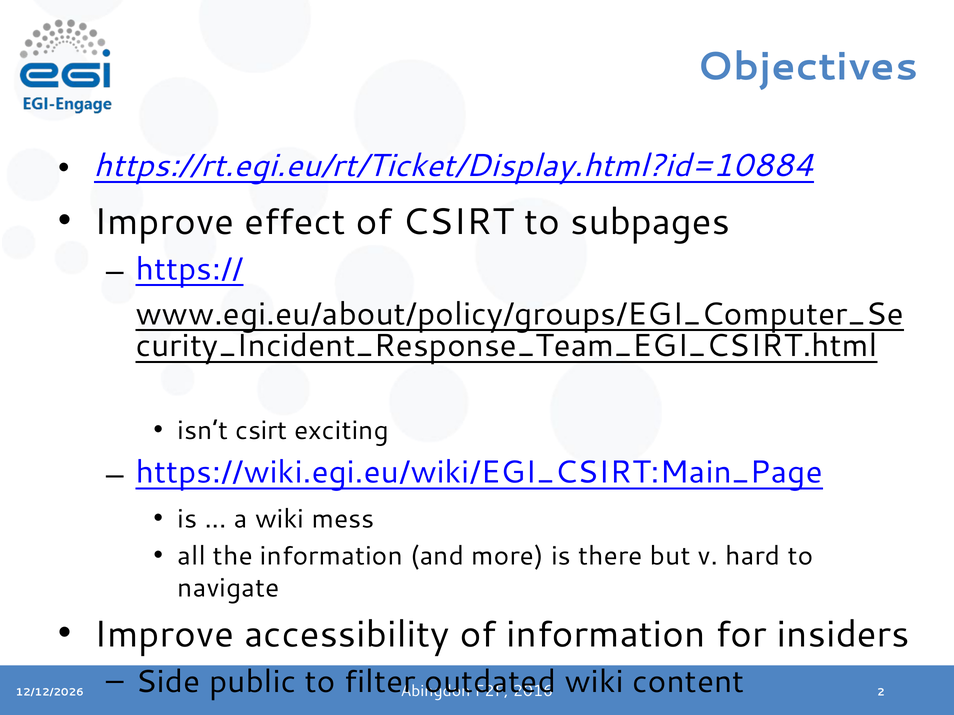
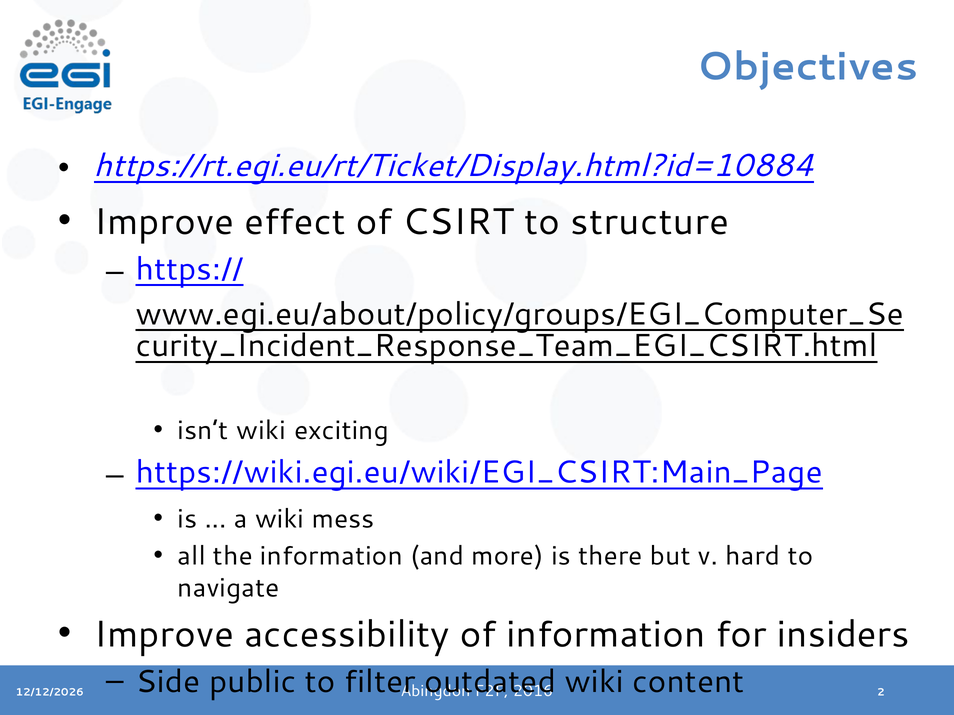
subpages: subpages -> structure (650, 222)
isn’t csirt: csirt -> wiki (261, 431)
